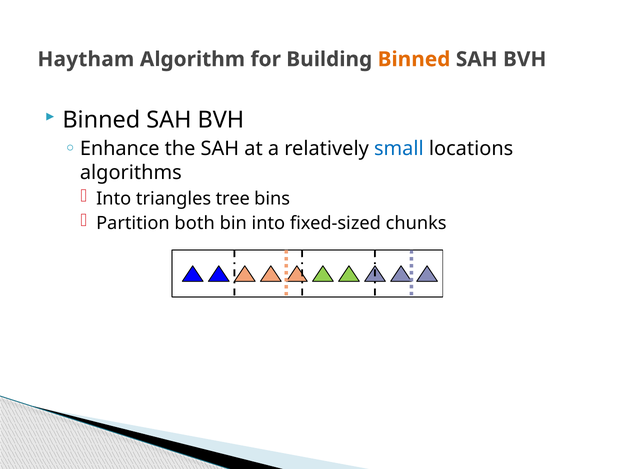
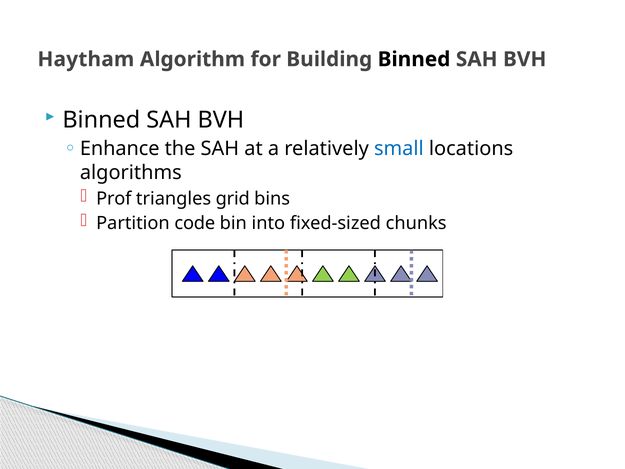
Binned colour: orange -> black (414, 59)
Into: Into -> Prof (114, 198)
tree: tree -> grid (233, 198)
both: both -> code (195, 223)
